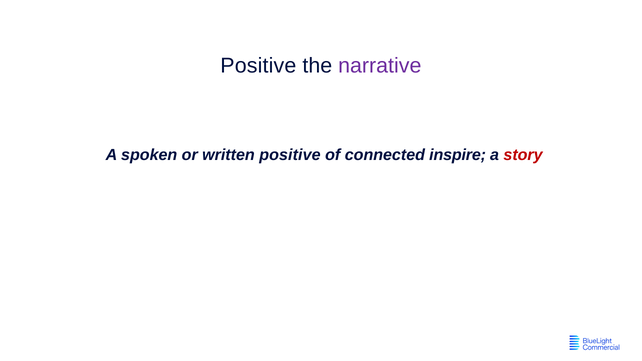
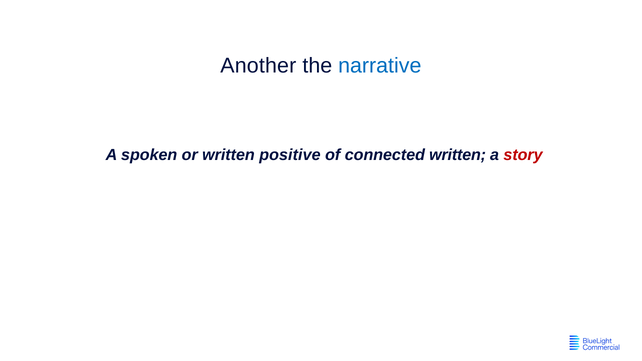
Positive: Positive -> Another (258, 66)
narrative colour: purple -> blue (380, 66)
connected inspire: inspire -> written (458, 155)
